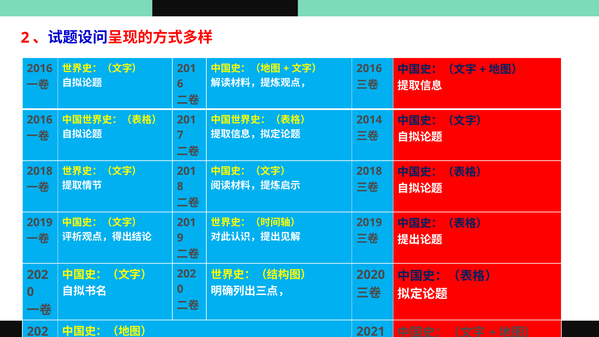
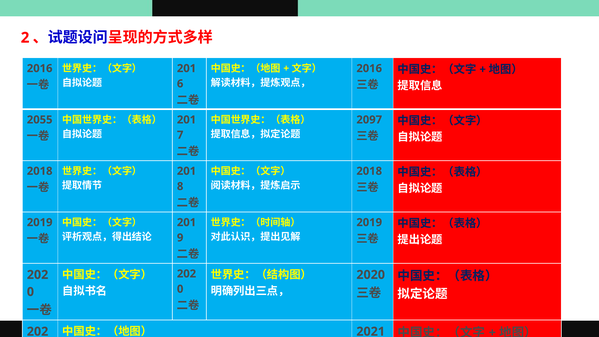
2016: 2016 -> 2055 (40, 120)
2014: 2014 -> 2097 (369, 120)
